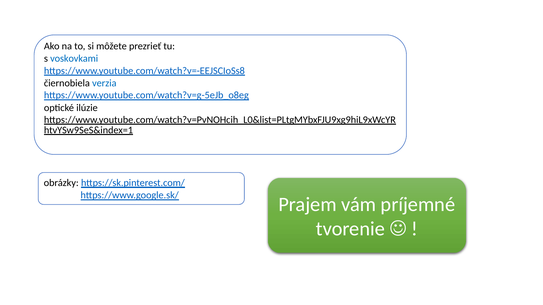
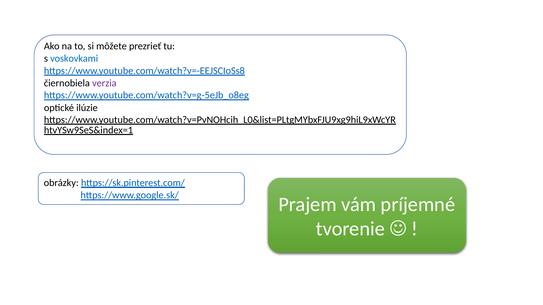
verzia colour: blue -> purple (104, 83)
